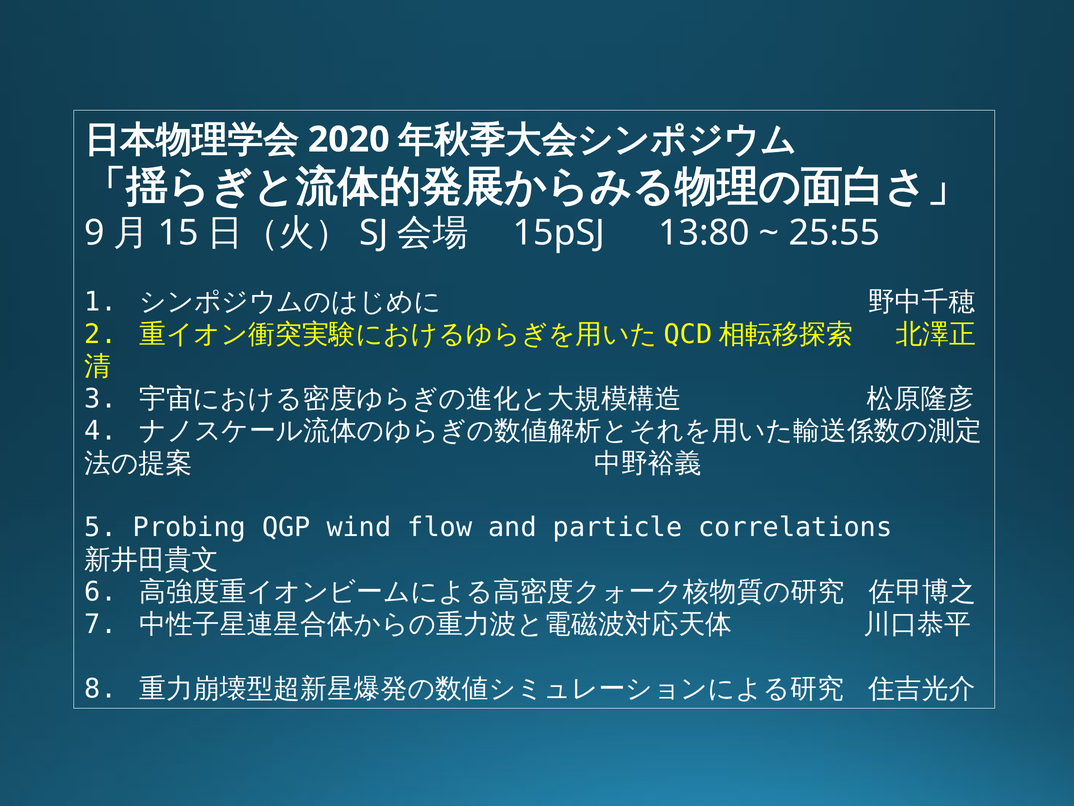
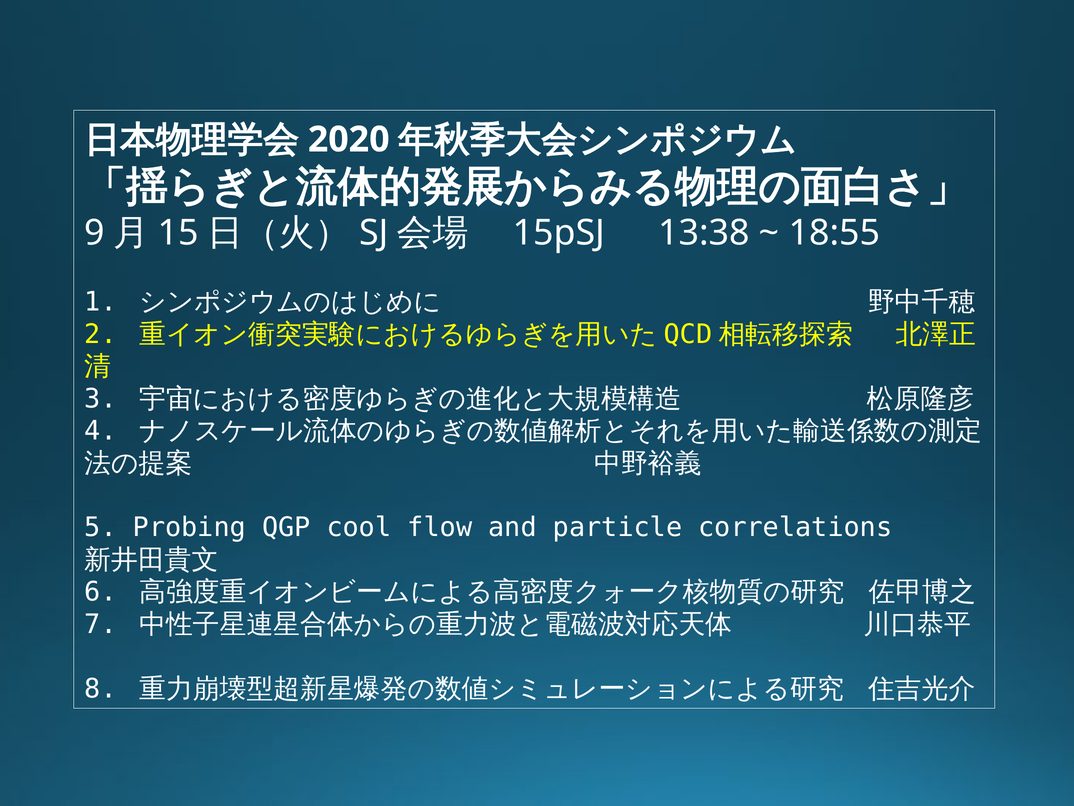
13:80: 13:80 -> 13:38 (704, 233)
25:55: 25:55 -> 18:55 (834, 233)
wind: wind -> cool (359, 527)
